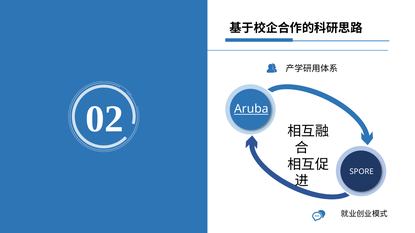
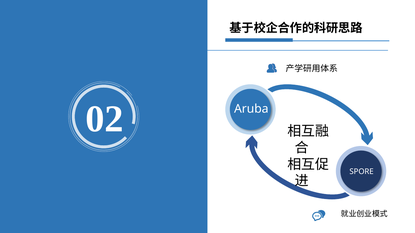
Aruba underline: present -> none (251, 109)
